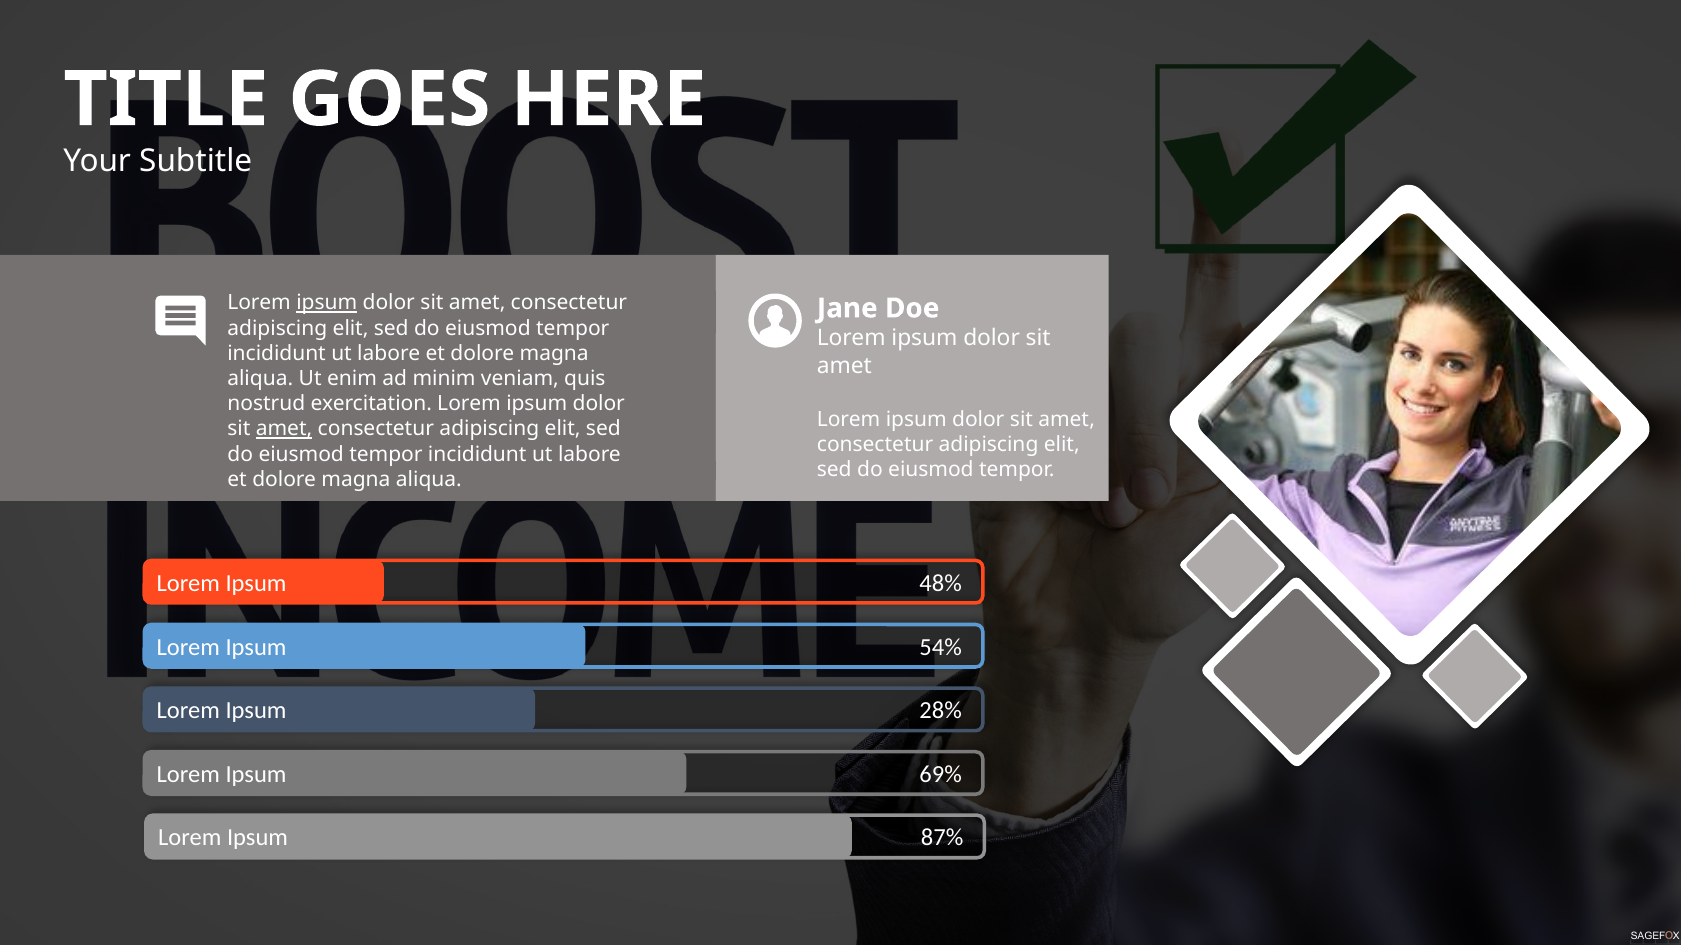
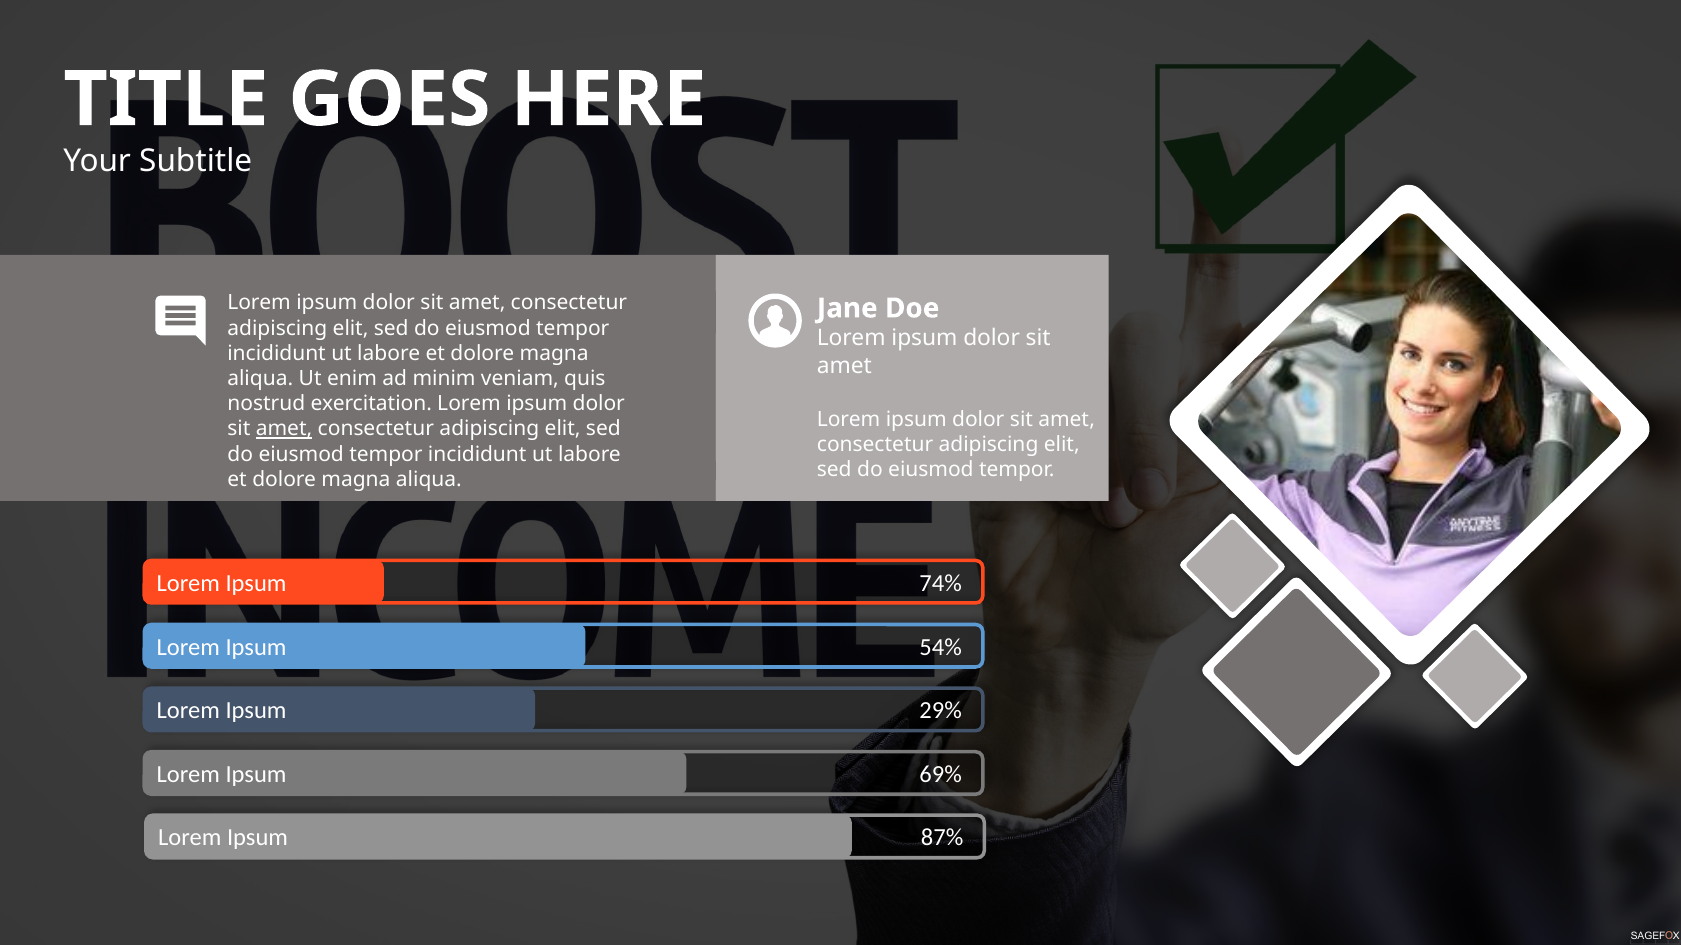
ipsum underline: present -> none (327, 303)
48%: 48% -> 74% (941, 583)
28%: 28% -> 29% (941, 711)
